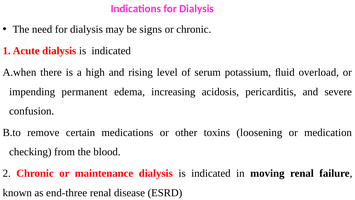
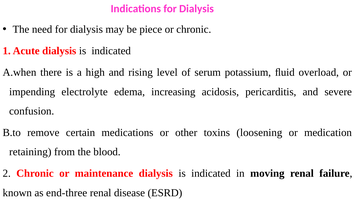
signs: signs -> piece (151, 29)
permanent: permanent -> electrolyte (85, 92)
checking: checking -> retaining (30, 152)
